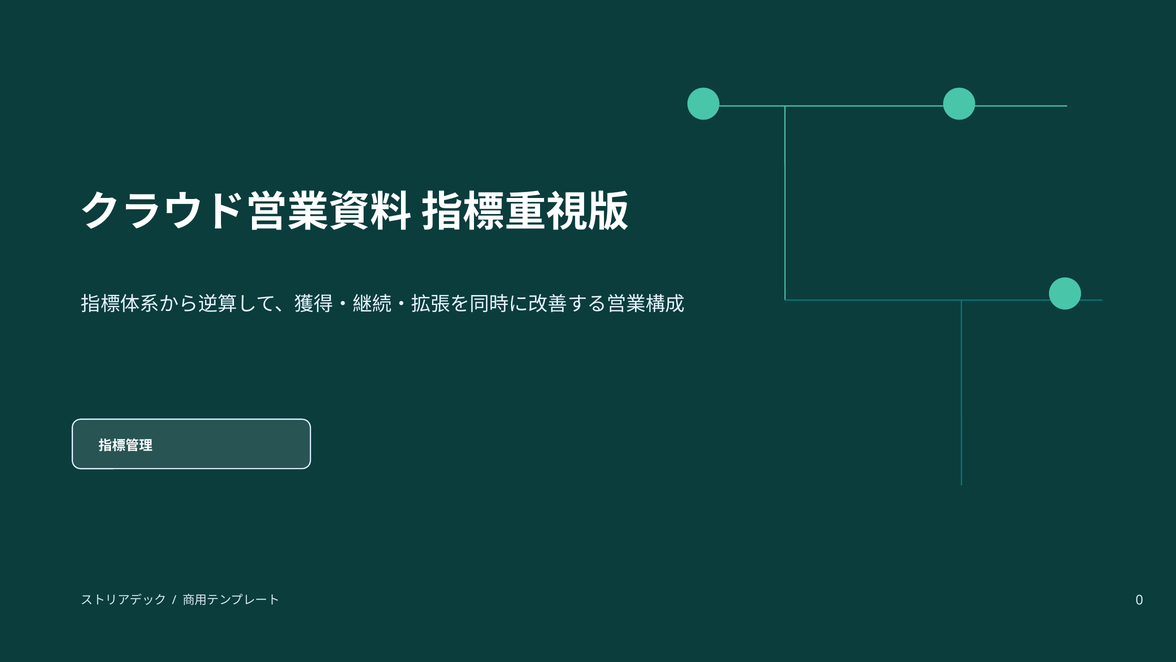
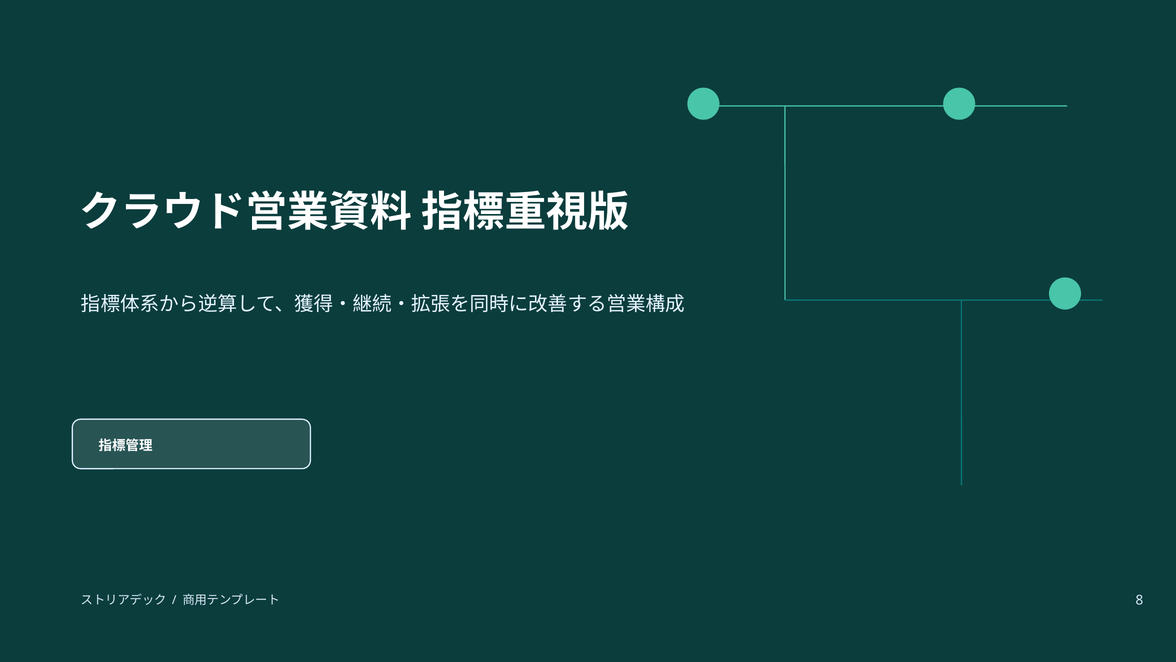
0: 0 -> 8 (1139, 600)
